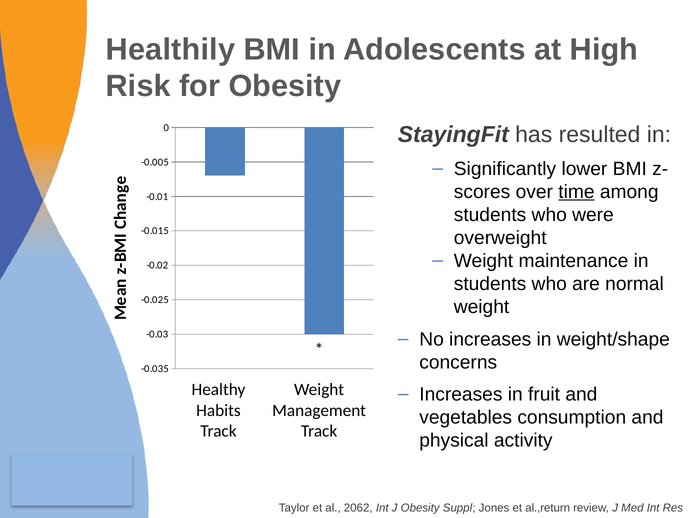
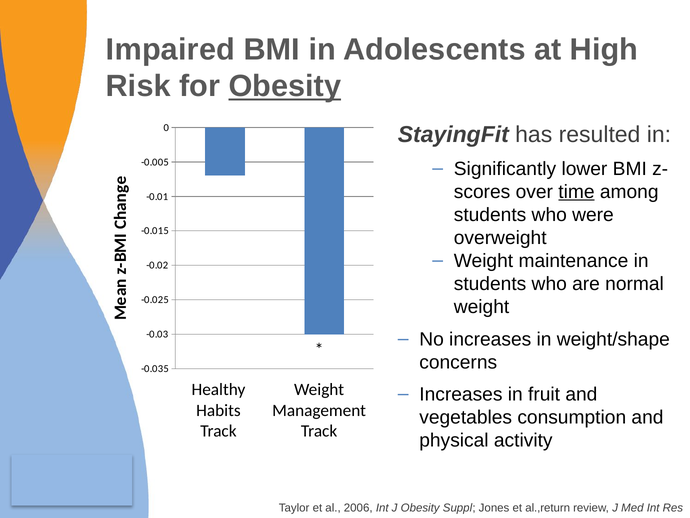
Healthily: Healthily -> Impaired (170, 49)
Obesity underline: none -> present (285, 86)
2062: 2062 -> 2006 (358, 508)
